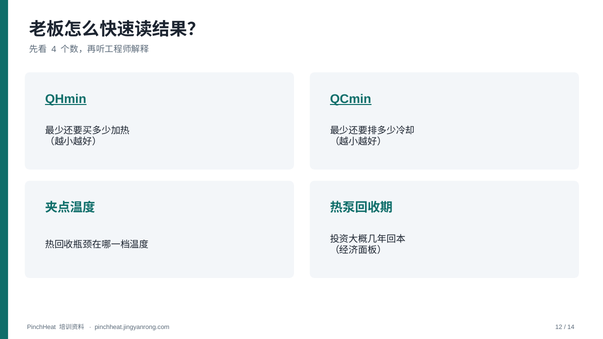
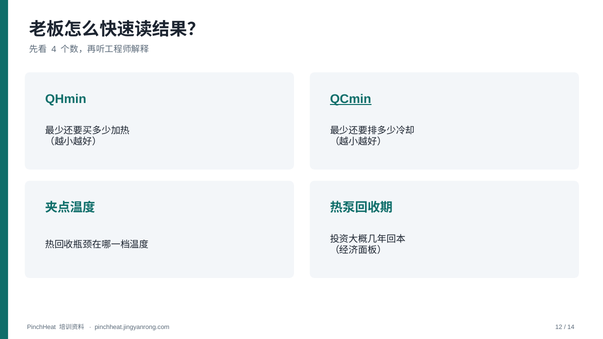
QHmin underline: present -> none (66, 99)
